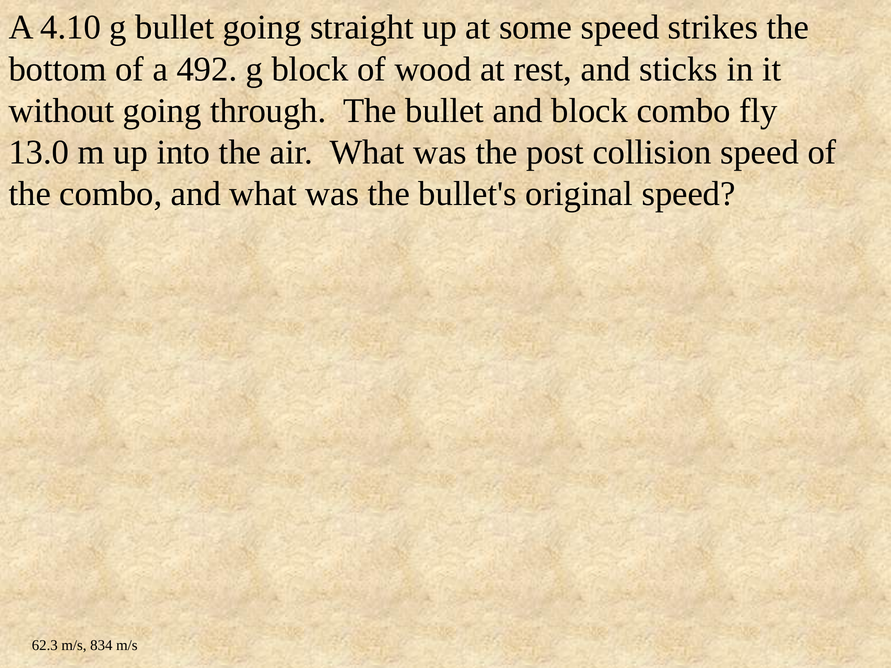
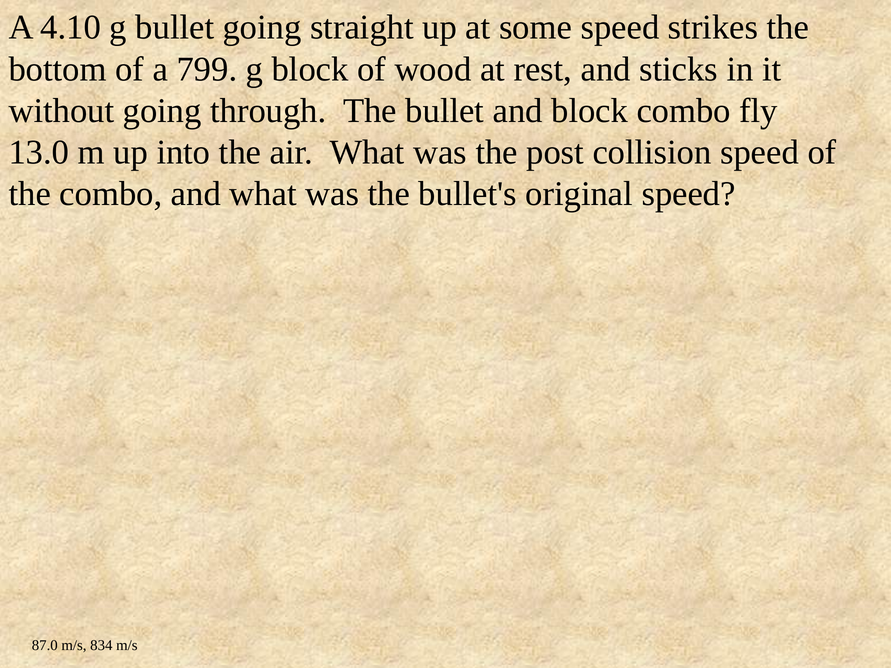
492: 492 -> 799 (207, 69)
62.3: 62.3 -> 87.0 (45, 645)
